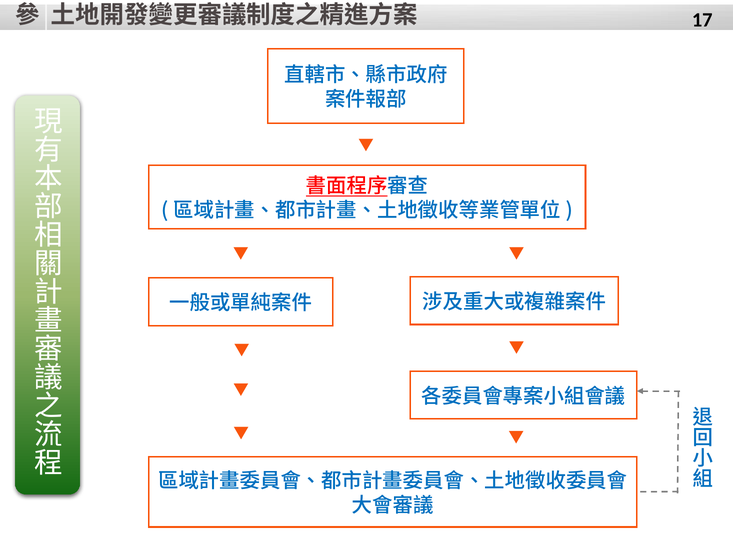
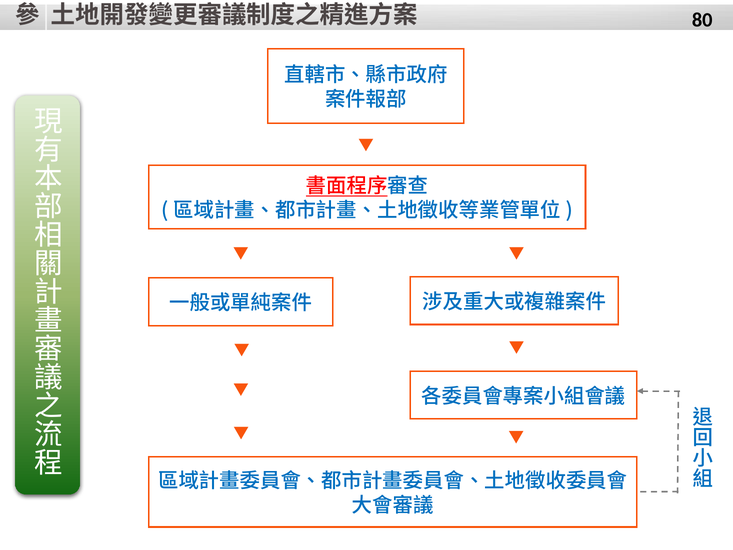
17: 17 -> 80 (702, 20)
